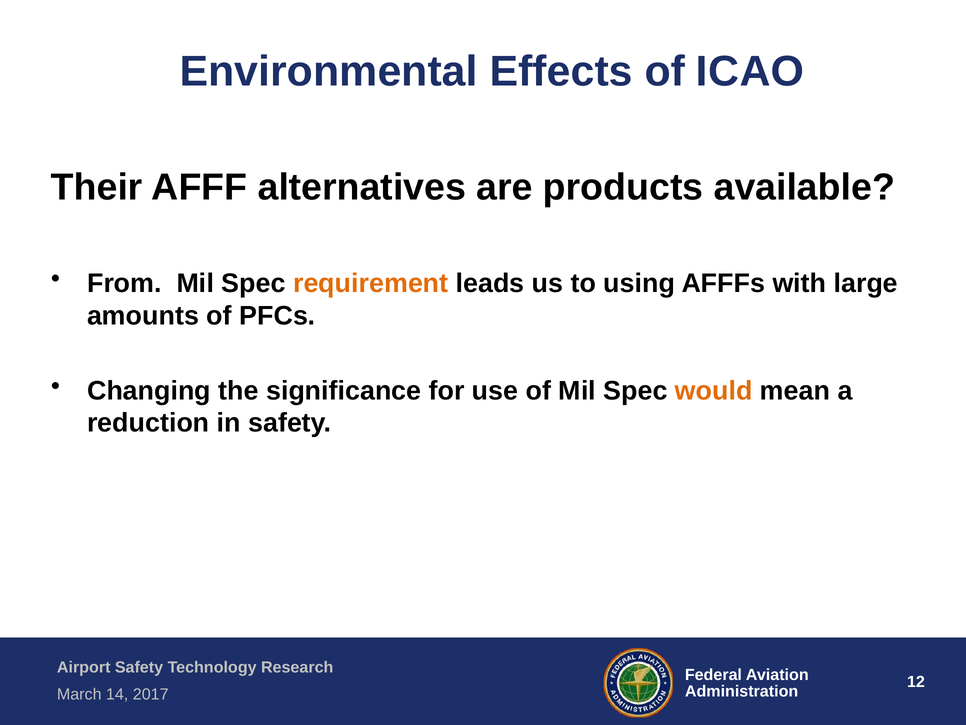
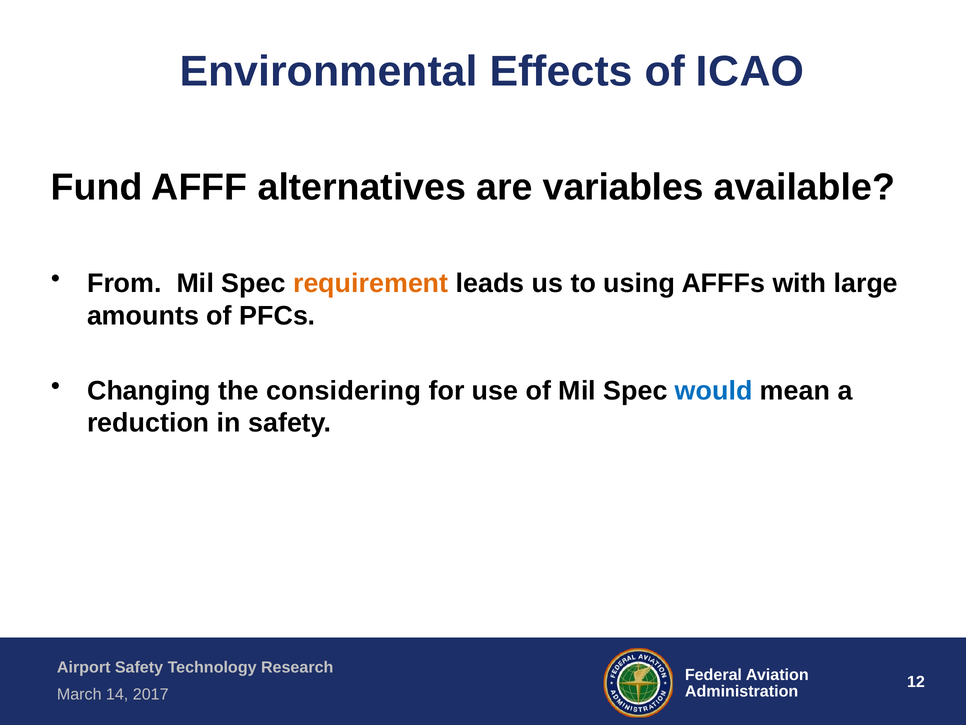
Their: Their -> Fund (97, 187)
products: products -> variables (623, 187)
significance: significance -> considering (344, 391)
would colour: orange -> blue (714, 391)
